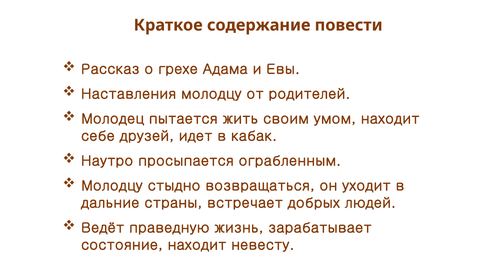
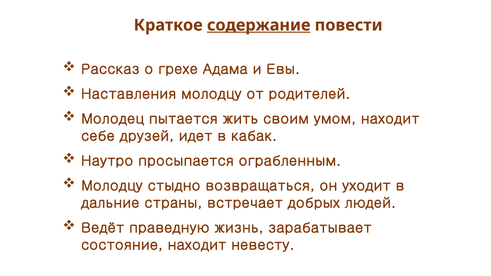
содержание underline: none -> present (259, 25)
